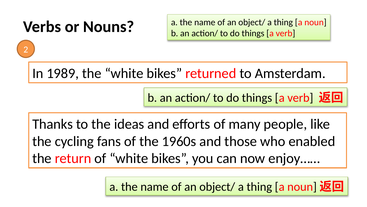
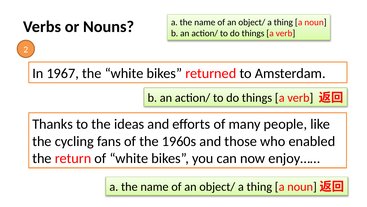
1989: 1989 -> 1967 (63, 73)
